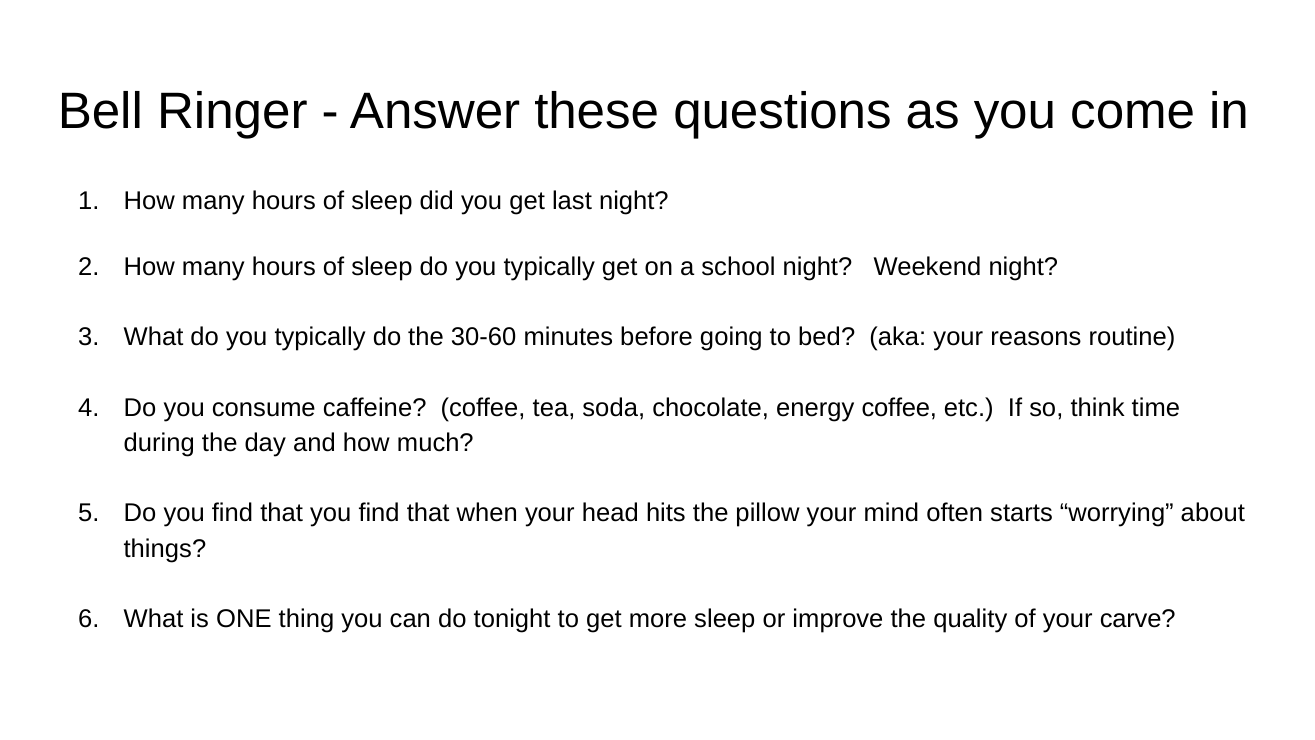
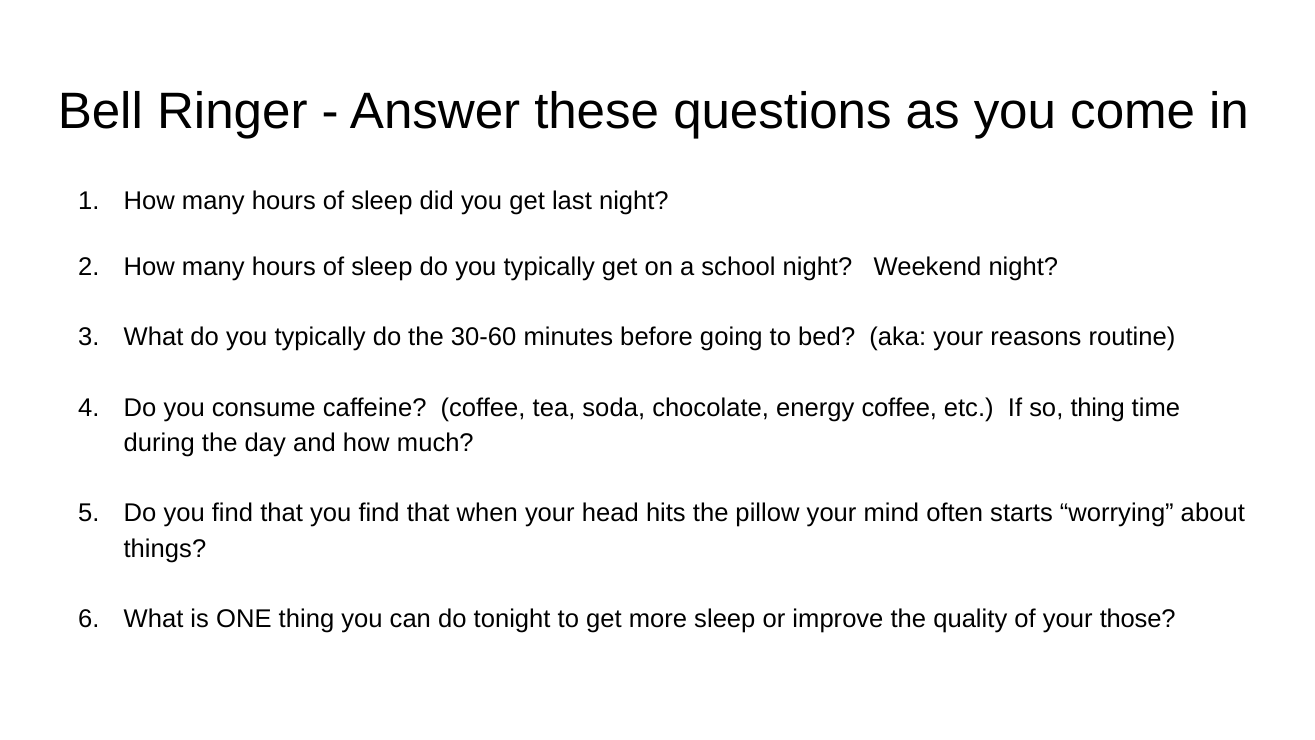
so think: think -> thing (1098, 408)
carve: carve -> those (1138, 619)
